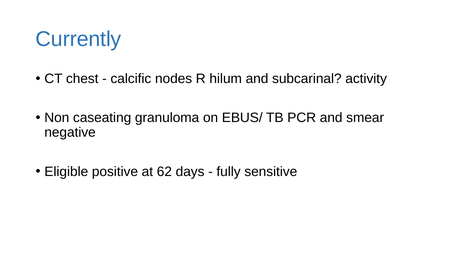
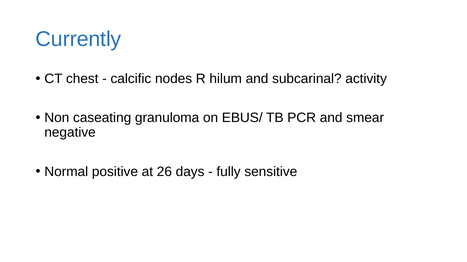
Eligible: Eligible -> Normal (66, 172)
62: 62 -> 26 (164, 172)
